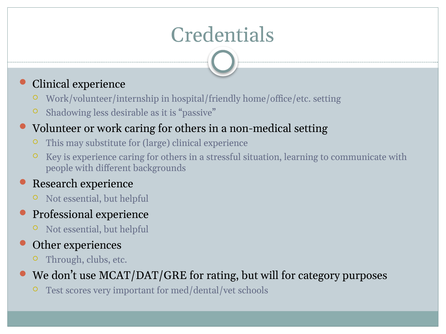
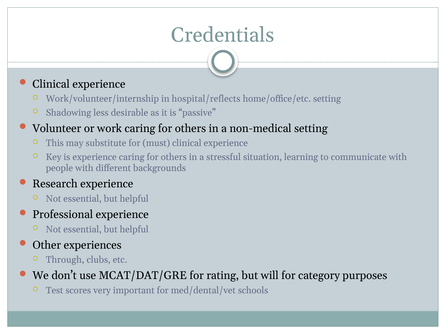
hospital/friendly: hospital/friendly -> hospital/reflects (206, 99)
large: large -> must (156, 143)
